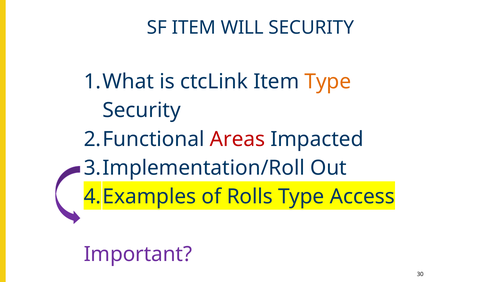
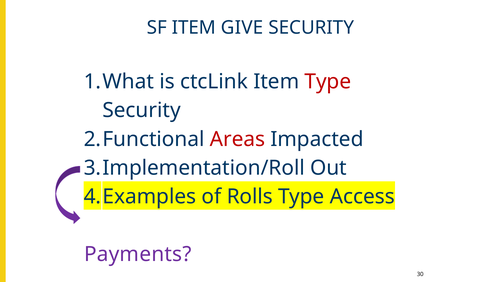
WILL: WILL -> GIVE (242, 28)
Type colour: orange -> red (328, 81)
Important: Important -> Payments (138, 254)
